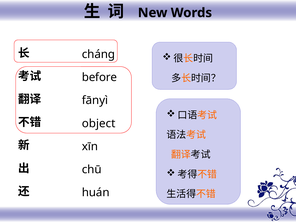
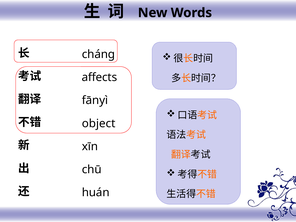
before: before -> affects (99, 77)
